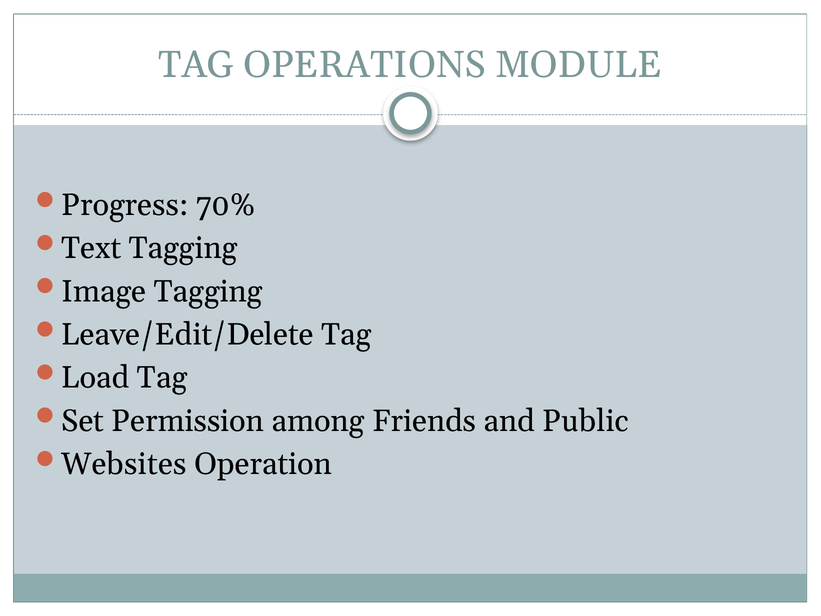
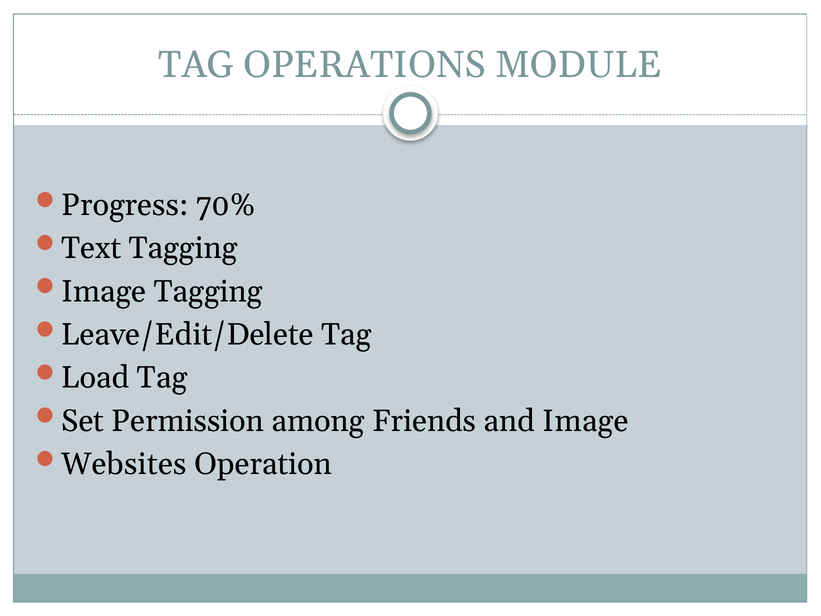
and Public: Public -> Image (586, 421)
